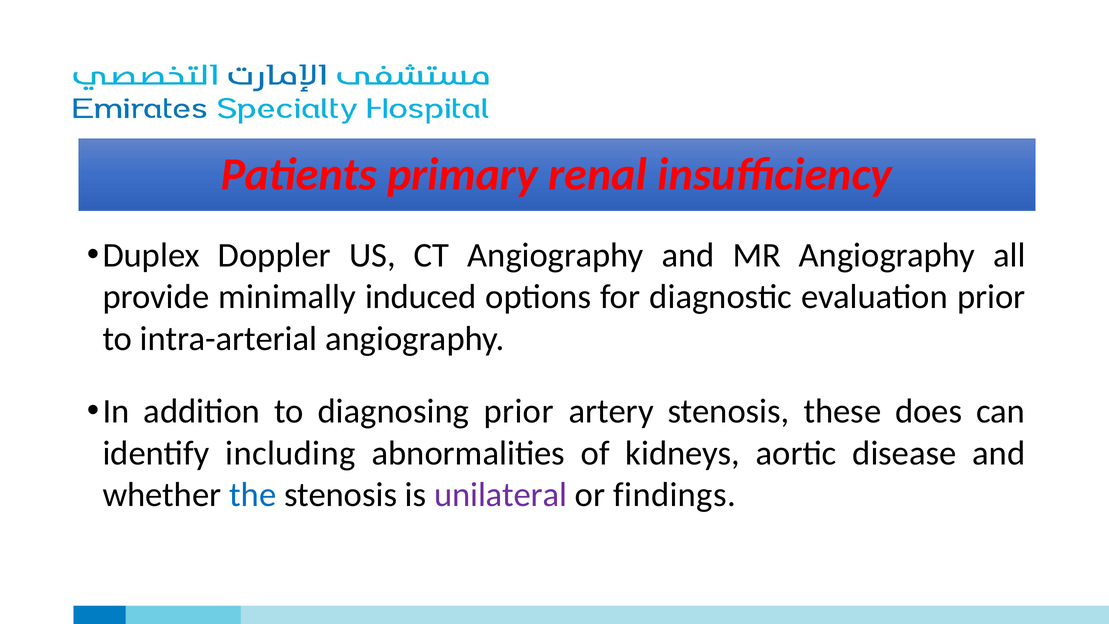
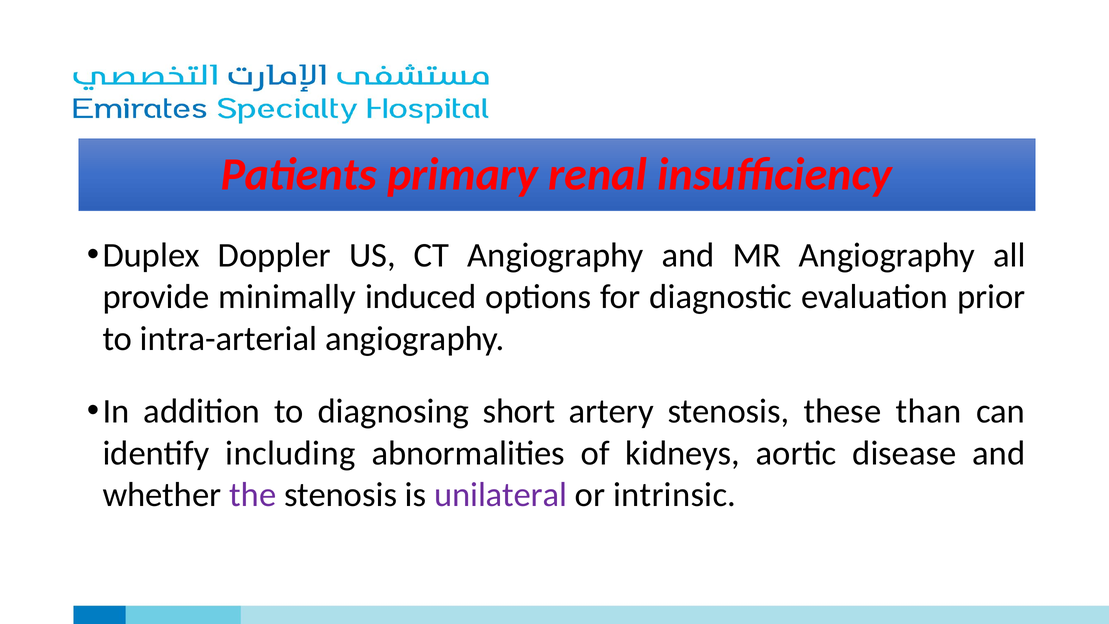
diagnosing prior: prior -> short (519, 411)
does: does -> than (928, 411)
the colour: blue -> purple (253, 495)
findings: findings -> intrinsic (675, 495)
